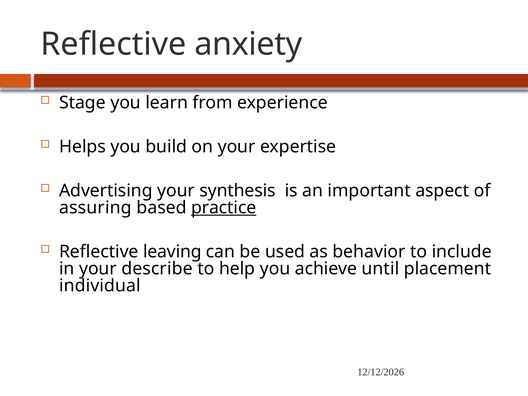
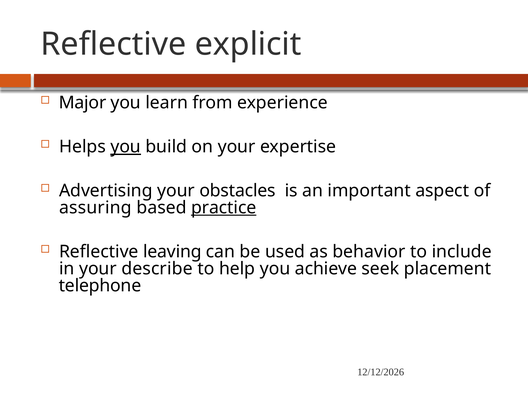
anxiety: anxiety -> explicit (248, 44)
Stage: Stage -> Major (83, 103)
you underline: none -> present (126, 147)
synthesis: synthesis -> obstacles (238, 191)
until: until -> seek (380, 269)
individual: individual -> telephone (100, 286)
